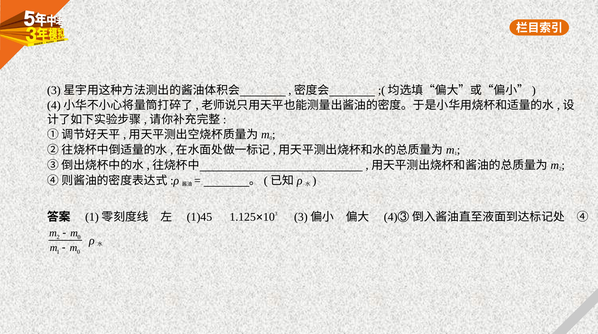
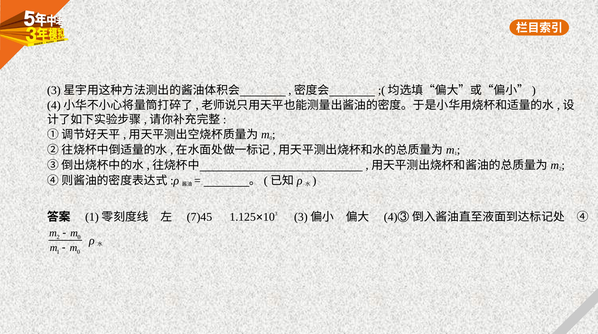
1)45: 1)45 -> 7)45 (199, 217)
